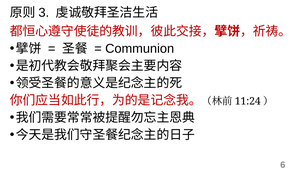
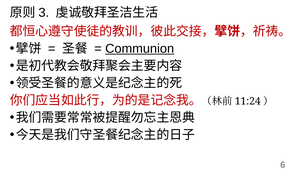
Communion underline: none -> present (140, 49)
